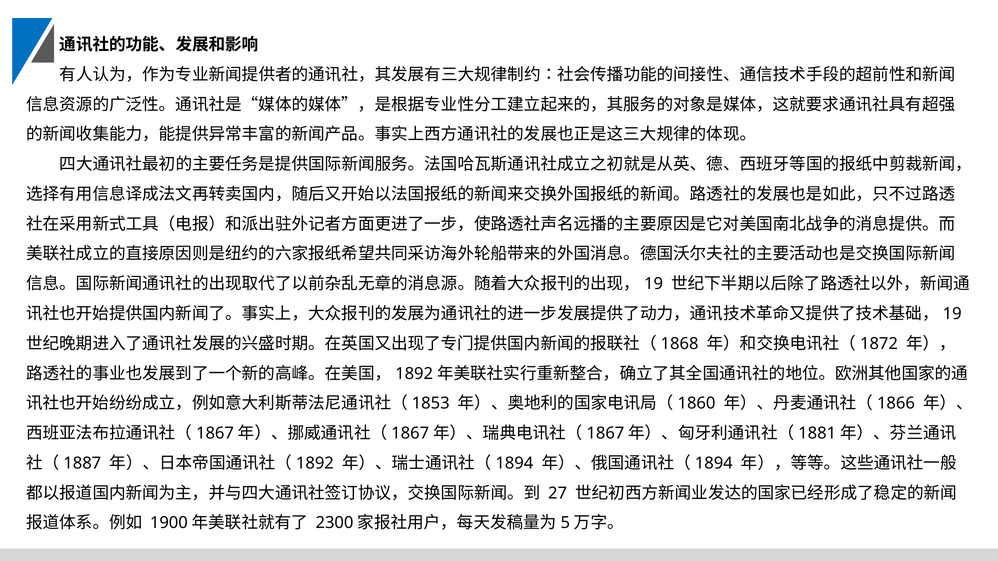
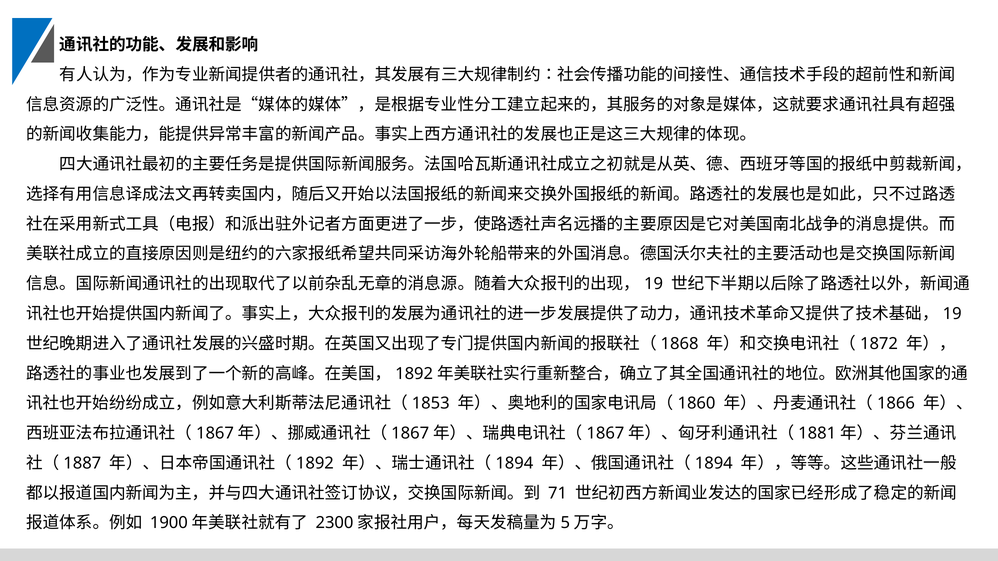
27: 27 -> 71 (558, 493)
